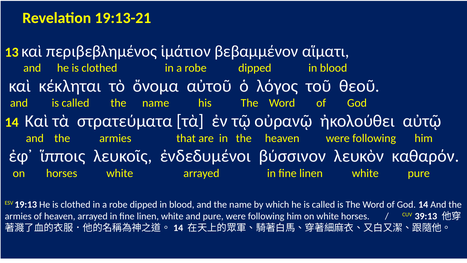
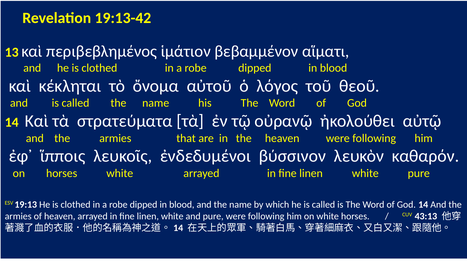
19:13-21: 19:13-21 -> 19:13-42 (123, 18)
39:13: 39:13 -> 43:13 (426, 217)
